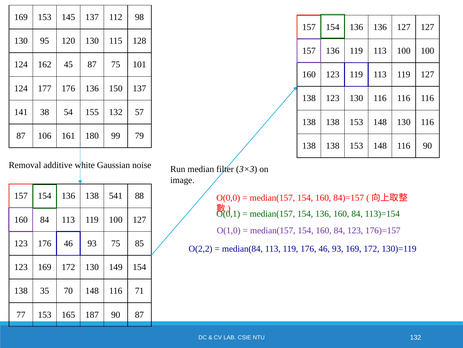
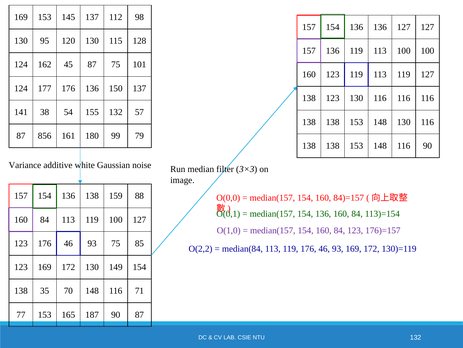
106: 106 -> 856 (45, 136)
Removal: Removal -> Variance (25, 165)
541: 541 -> 159 (116, 196)
